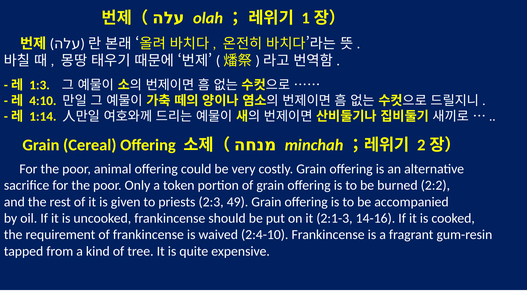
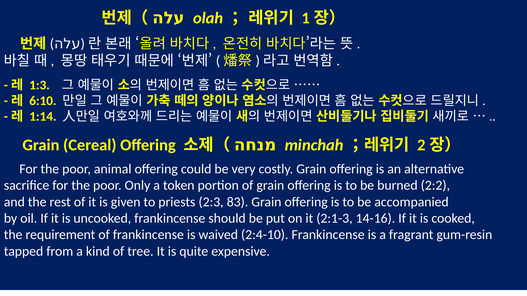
4:10: 4:10 -> 6:10 (43, 101)
49: 49 -> 83 (238, 202)
